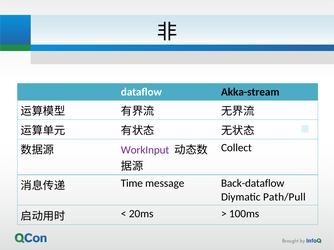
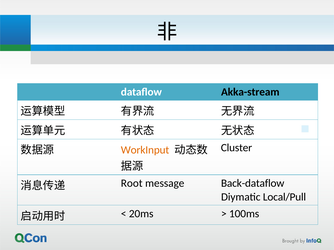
Collect: Collect -> Cluster (236, 148)
WorkInput colour: purple -> orange (145, 150)
Time: Time -> Root (132, 184)
Path/Pull: Path/Pull -> Local/Pull (284, 197)
